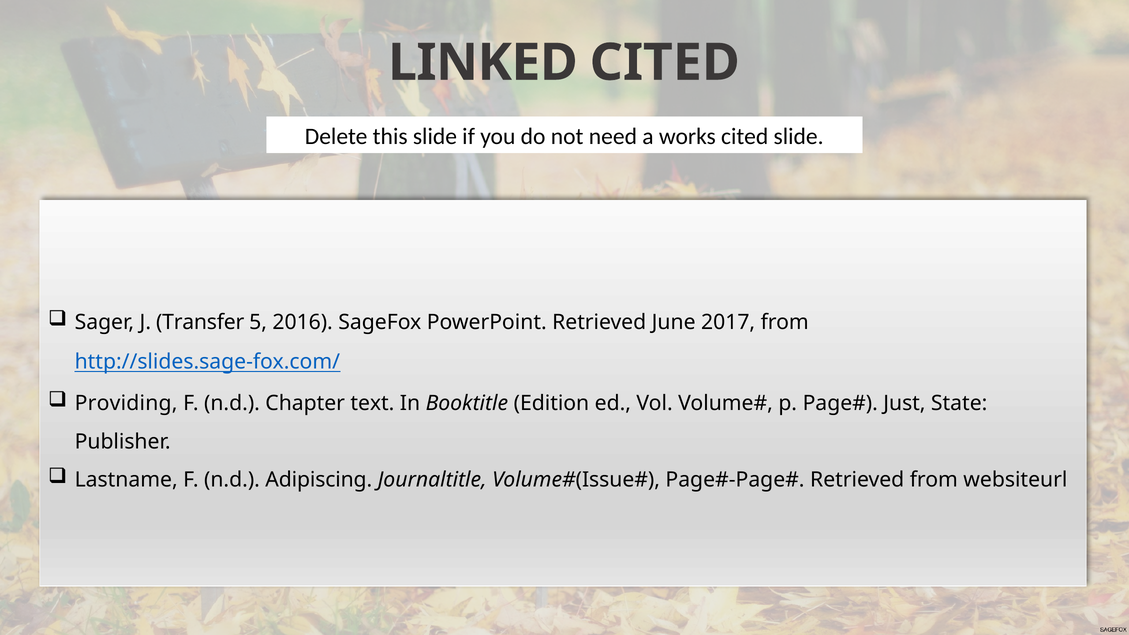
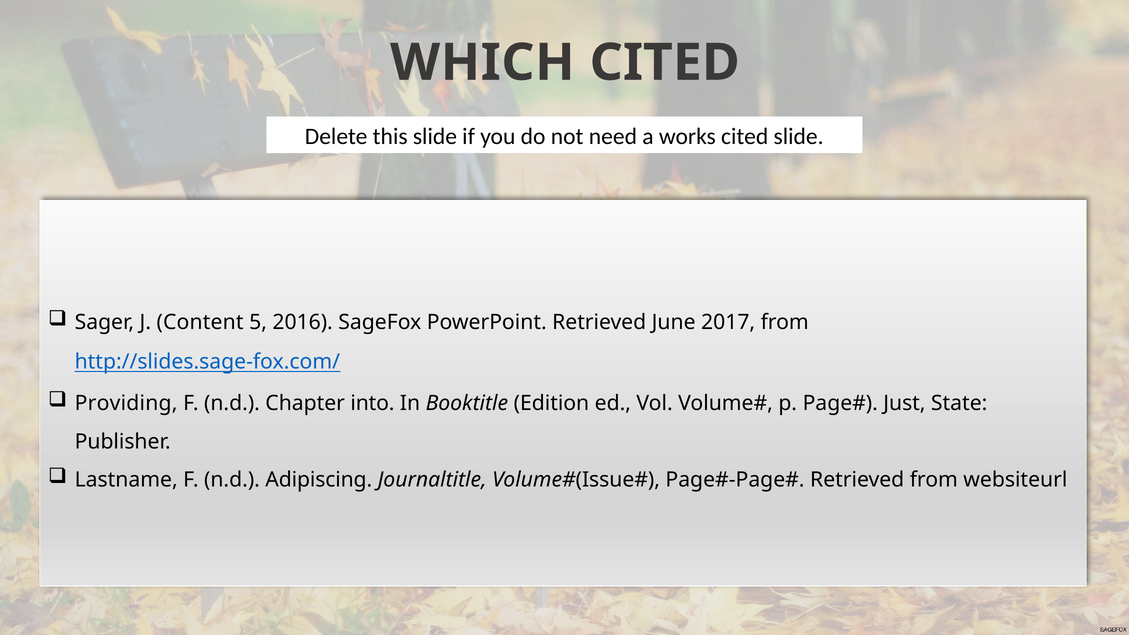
LINKED: LINKED -> WHICH (482, 63)
Transfer: Transfer -> Content (200, 322)
text: text -> into (372, 404)
